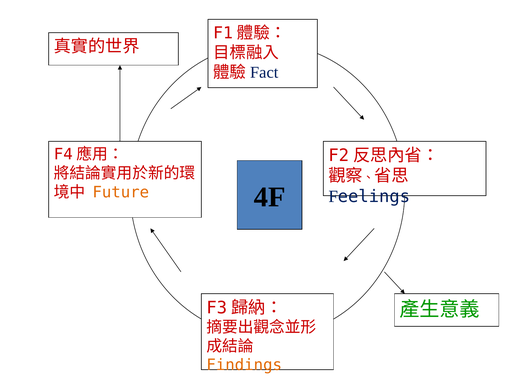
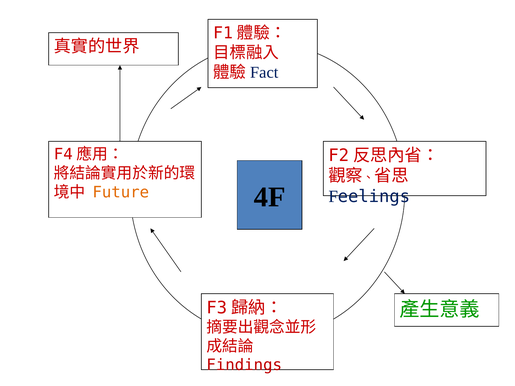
Findings colour: orange -> red (244, 365)
